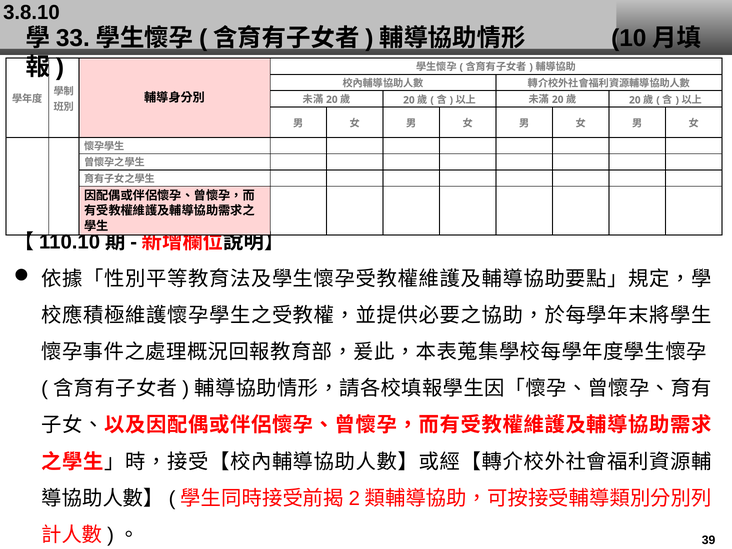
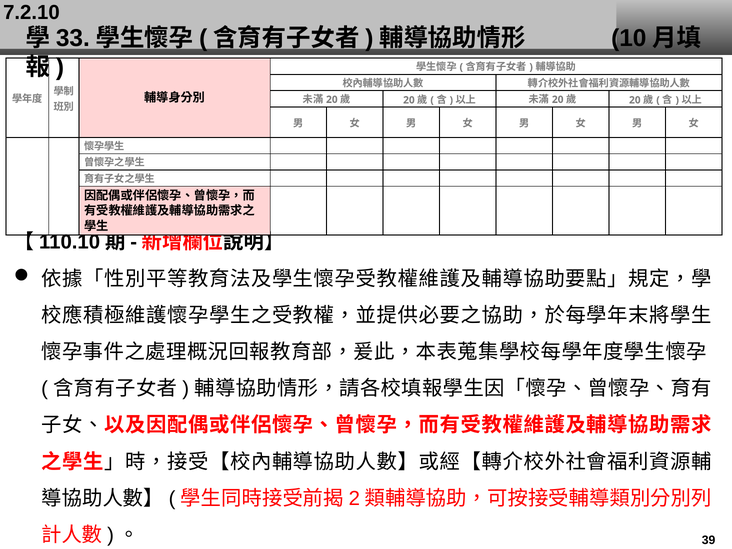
3.8.10: 3.8.10 -> 7.2.10 (31, 12)
